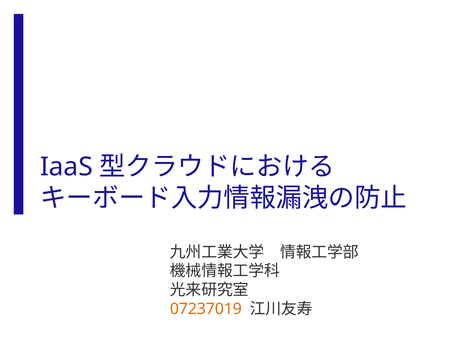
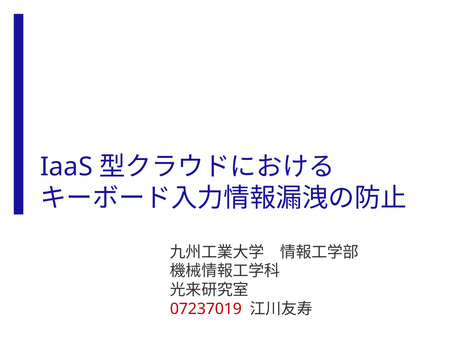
07237019 colour: orange -> red (206, 309)
